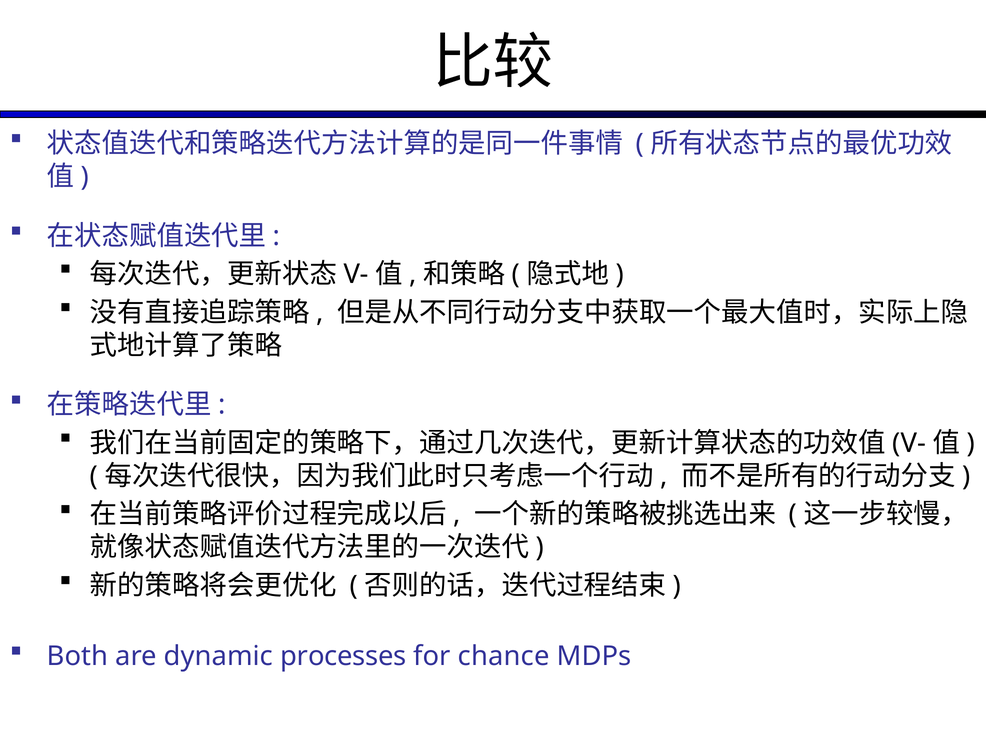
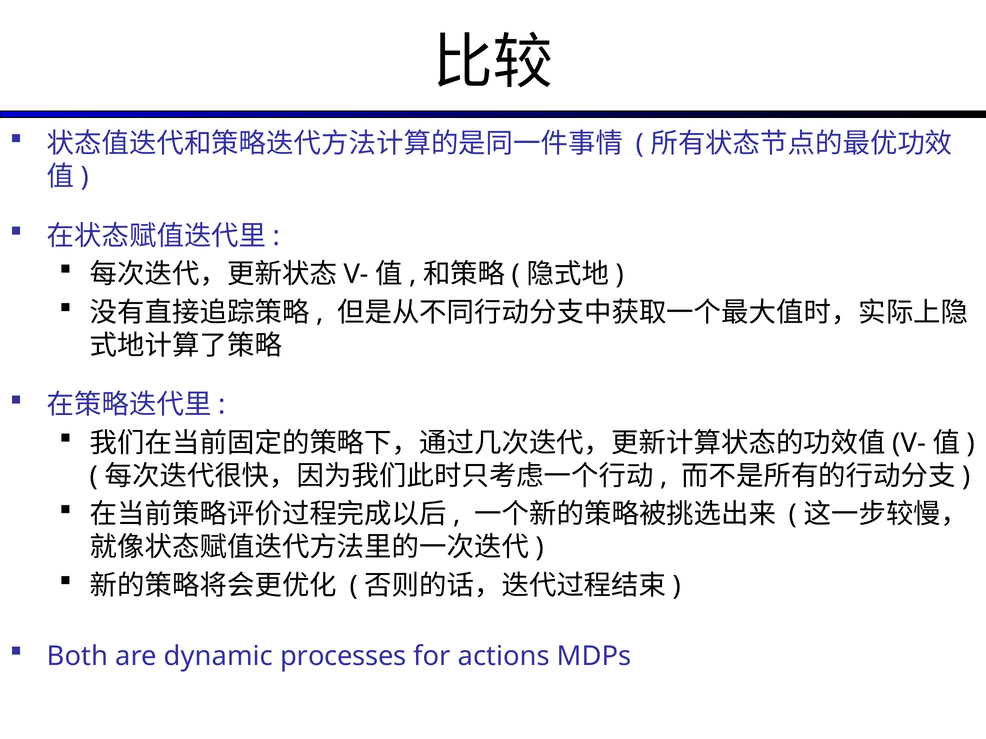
chance: chance -> actions (504, 656)
